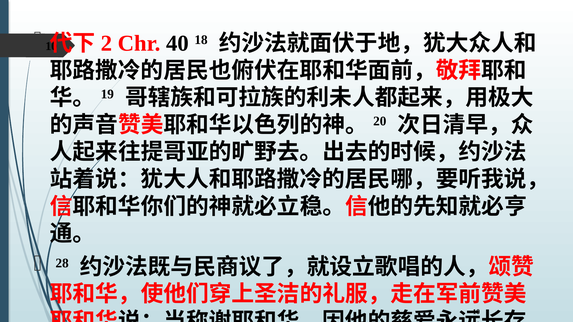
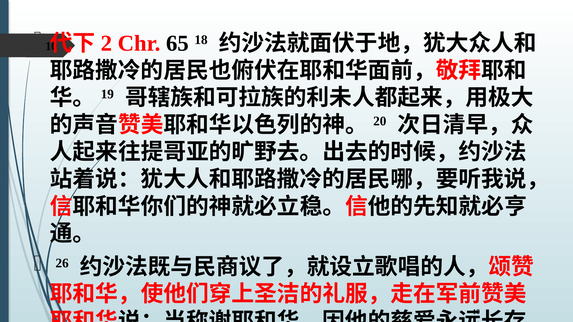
40: 40 -> 65 (177, 43)
28: 28 -> 26 (62, 264)
